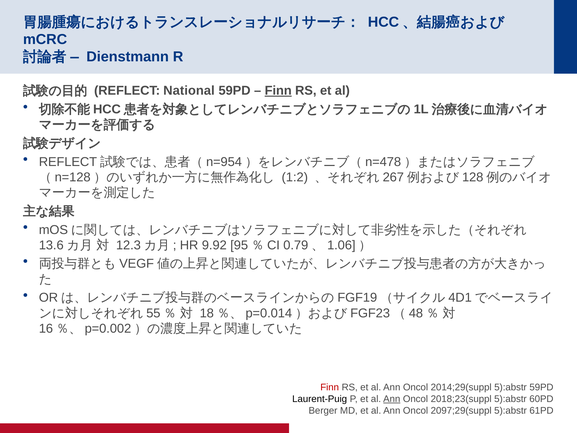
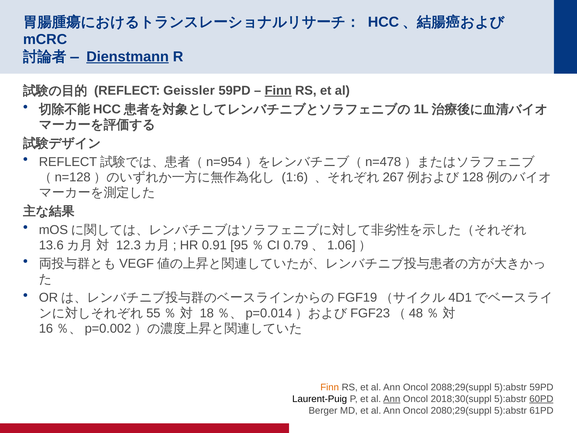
Dienstmann underline: none -> present (128, 57)
National: National -> Geissler (189, 91)
1:2: 1:2 -> 1:6 (295, 177)
9.92: 9.92 -> 0.91 (214, 245)
Finn colour: red -> orange (330, 387)
2014;29(suppl: 2014;29(suppl -> 2088;29(suppl (461, 387)
2018;23(suppl: 2018;23(suppl -> 2018;30(suppl (461, 399)
60PD underline: none -> present (541, 399)
2097;29(suppl: 2097;29(suppl -> 2080;29(suppl (461, 410)
